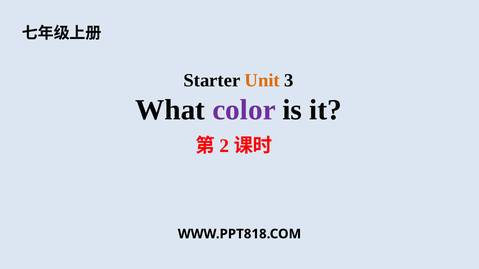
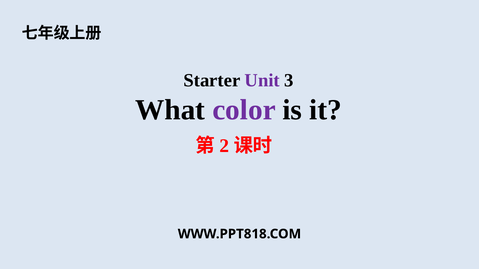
Unit colour: orange -> purple (262, 81)
